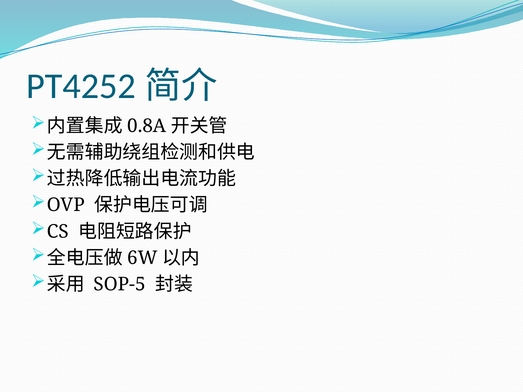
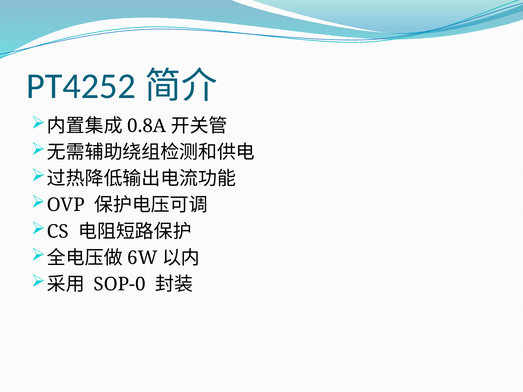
SOP-5: SOP-5 -> SOP-0 (120, 284)
